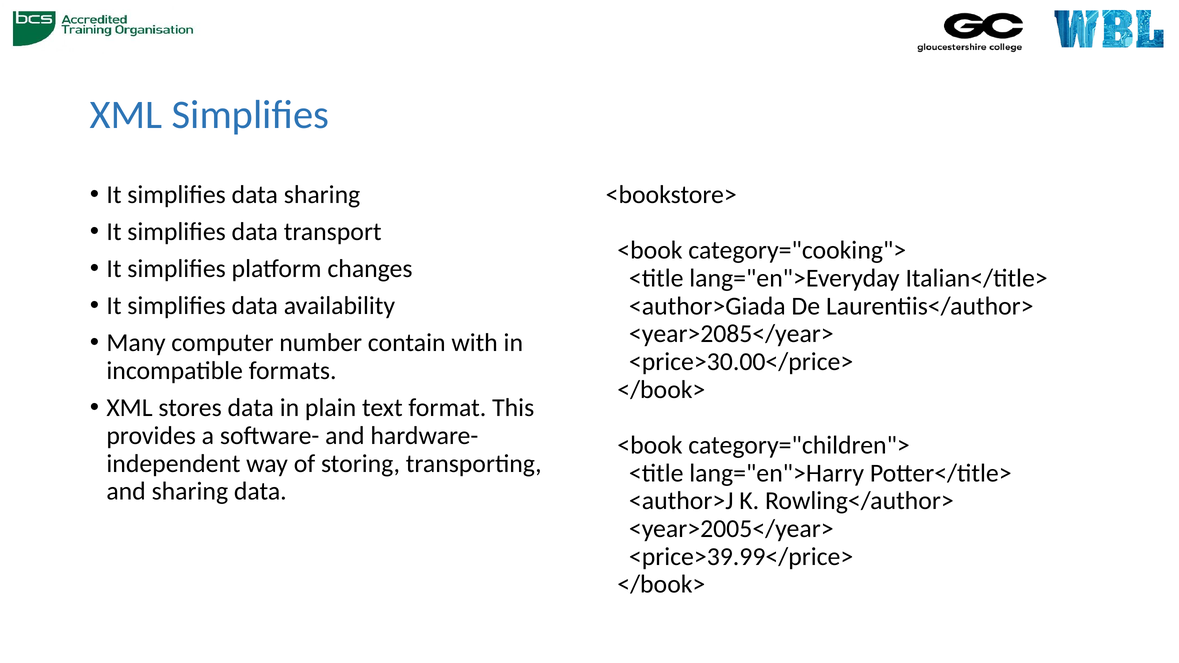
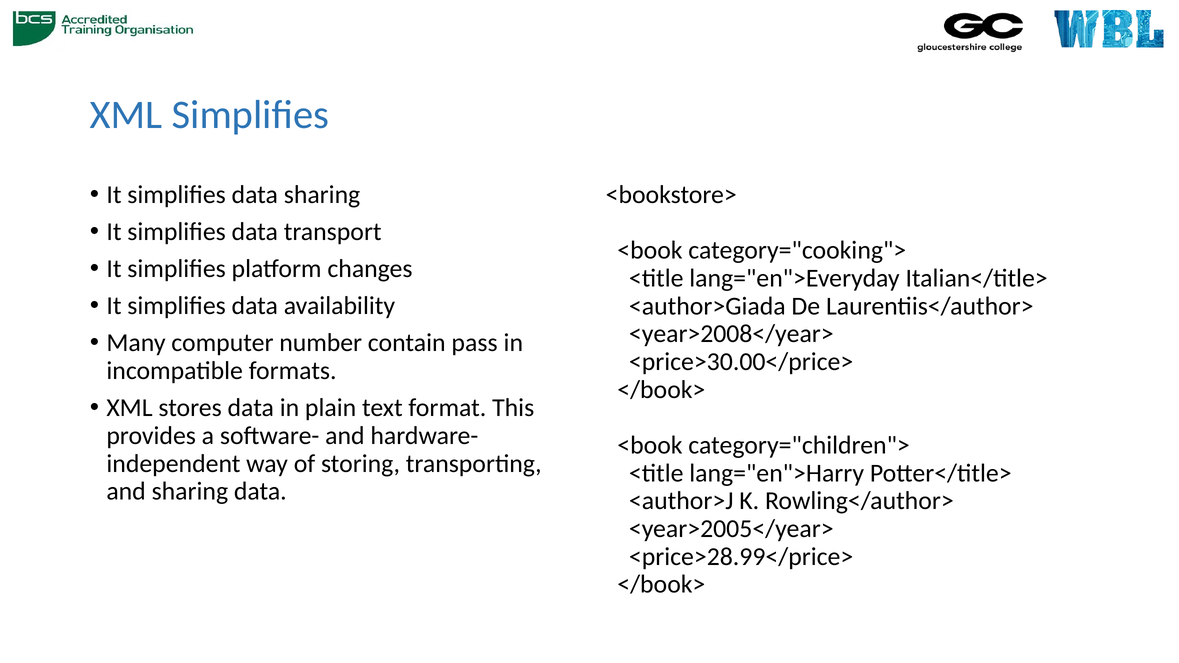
<year>2085</year>: <year>2085</year> -> <year>2008</year> (731, 334)
with: with -> pass (475, 343)
<price>39.99</price>: <price>39.99</price> -> <price>28.99</price> (741, 557)
